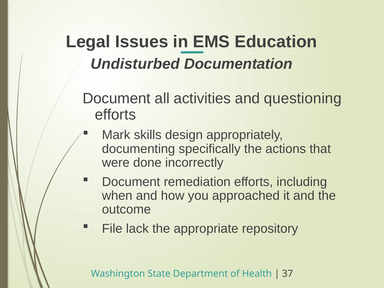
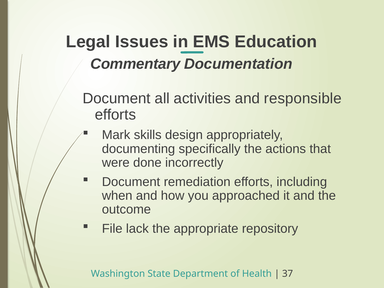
Undisturbed: Undisturbed -> Commentary (135, 64)
questioning: questioning -> responsible (303, 99)
